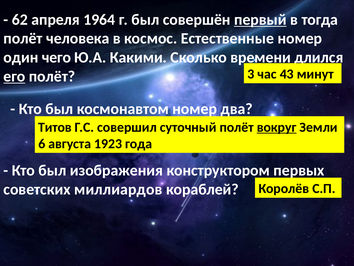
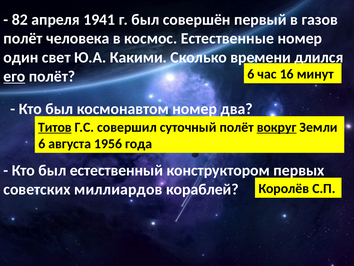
62: 62 -> 82 (20, 20)
1964: 1964 -> 1941 (99, 20)
первый underline: present -> none (260, 20)
тогда: тогда -> газов (320, 20)
чего: чего -> свет (56, 57)
полёт 3: 3 -> 6 (251, 74)
43: 43 -> 16 (287, 74)
Титов underline: none -> present (55, 127)
1923: 1923 -> 1956 (108, 144)
изображения: изображения -> естественный (116, 170)
